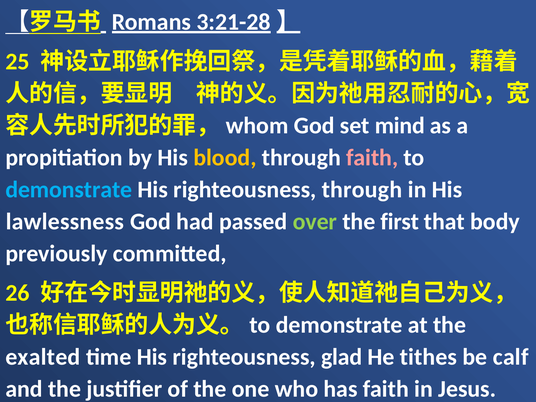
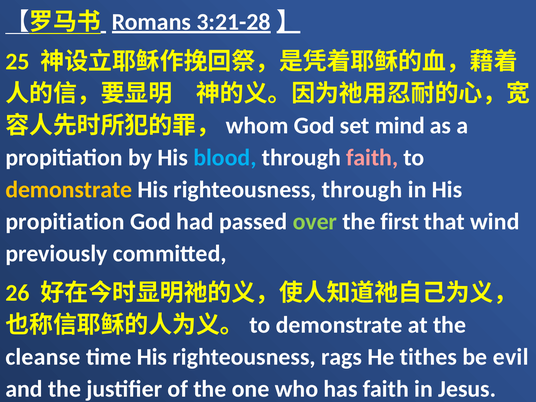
blood colour: yellow -> light blue (225, 158)
demonstrate colour: light blue -> yellow (69, 190)
lawlessness: lawlessness -> propitiation (65, 222)
body: body -> wind (495, 222)
exalted: exalted -> cleanse (43, 357)
glad: glad -> rags (342, 357)
calf: calf -> evil (511, 357)
